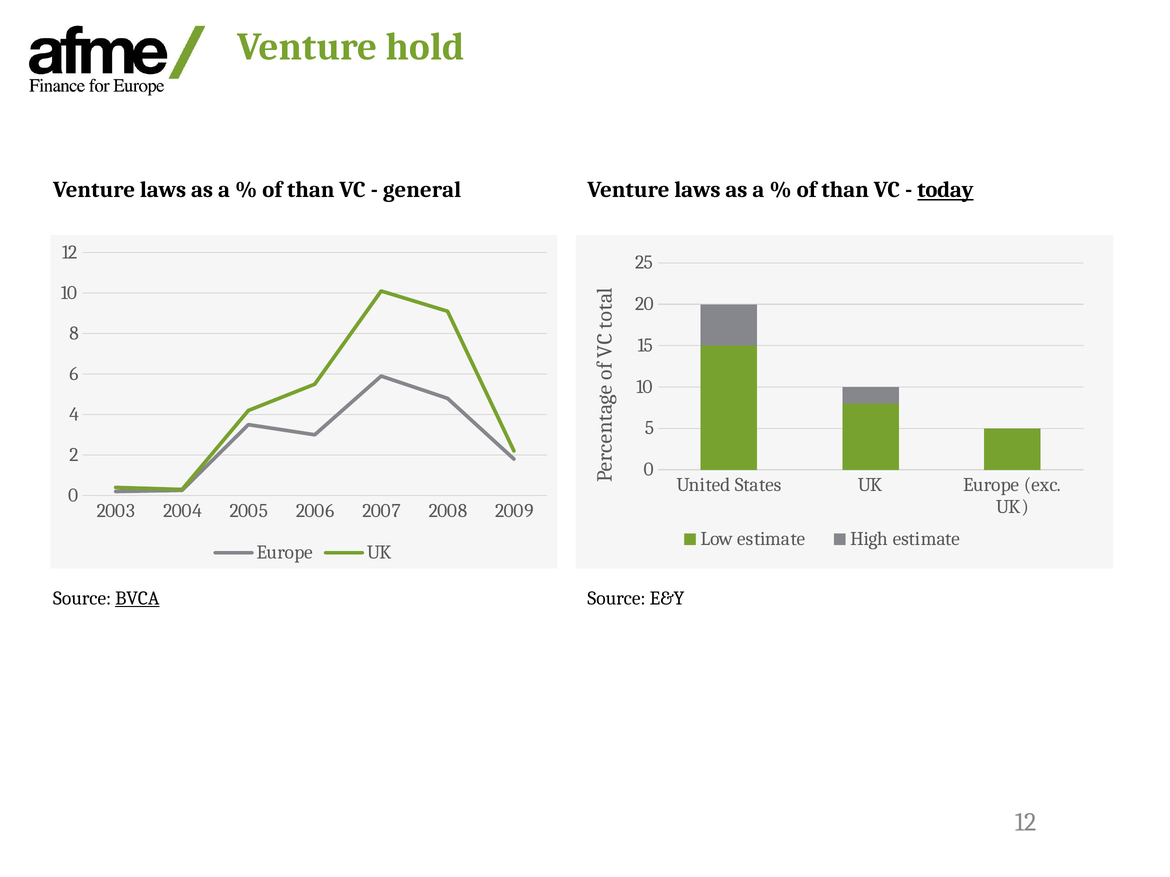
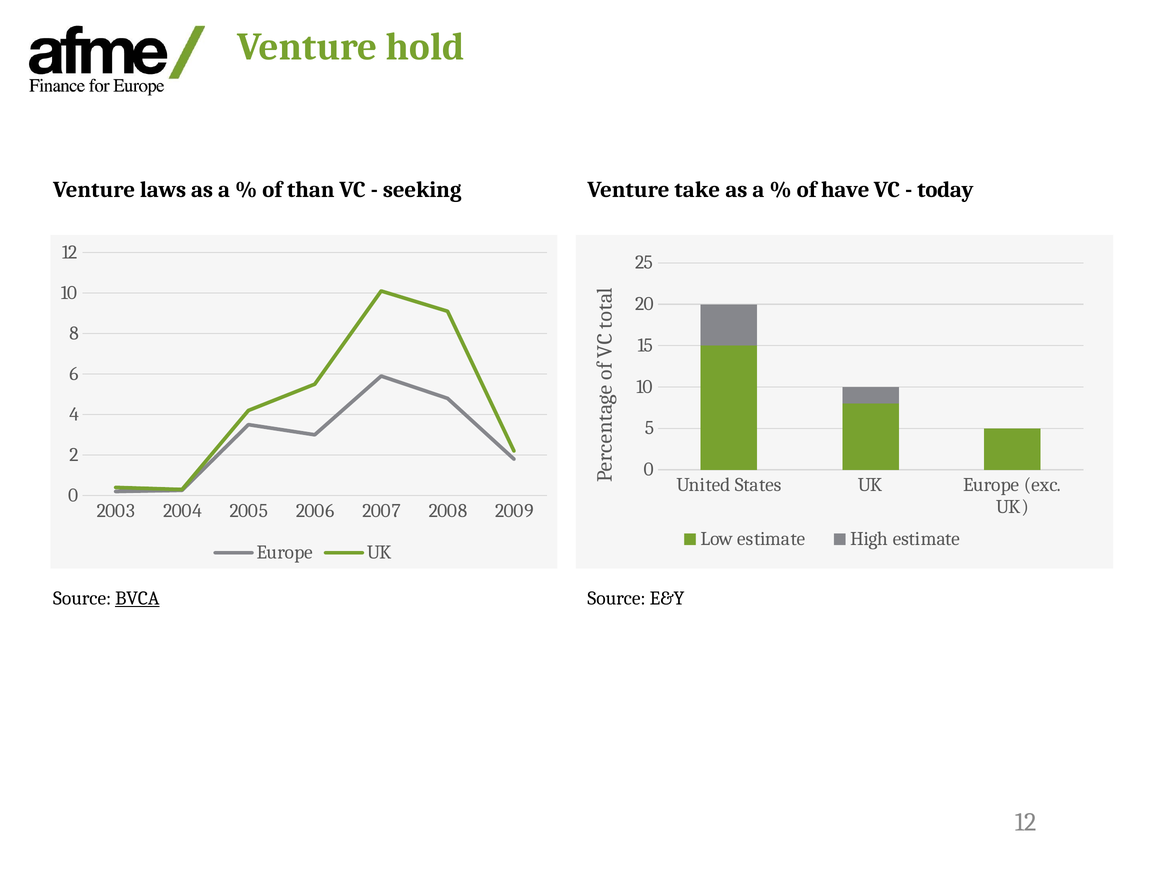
general: general -> seeking (422, 190)
laws: laws -> take (697, 190)
than: than -> have (845, 190)
today underline: present -> none (945, 190)
